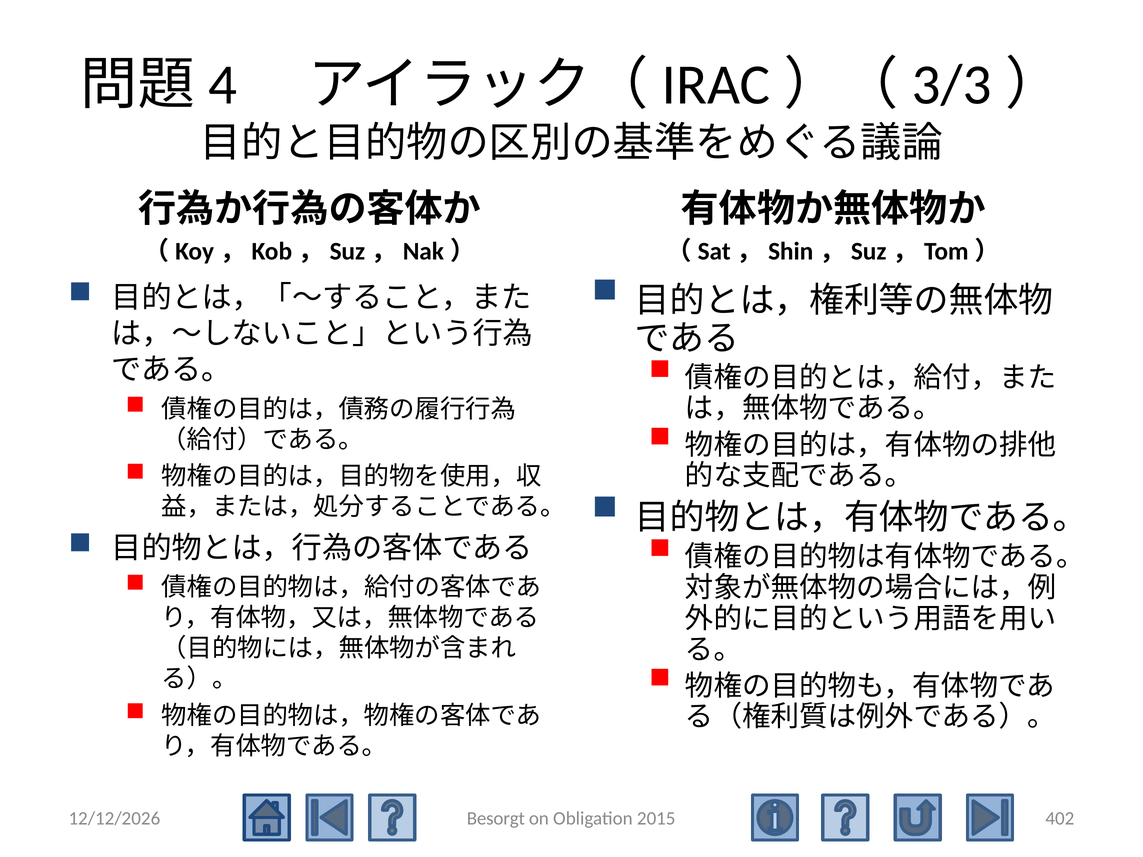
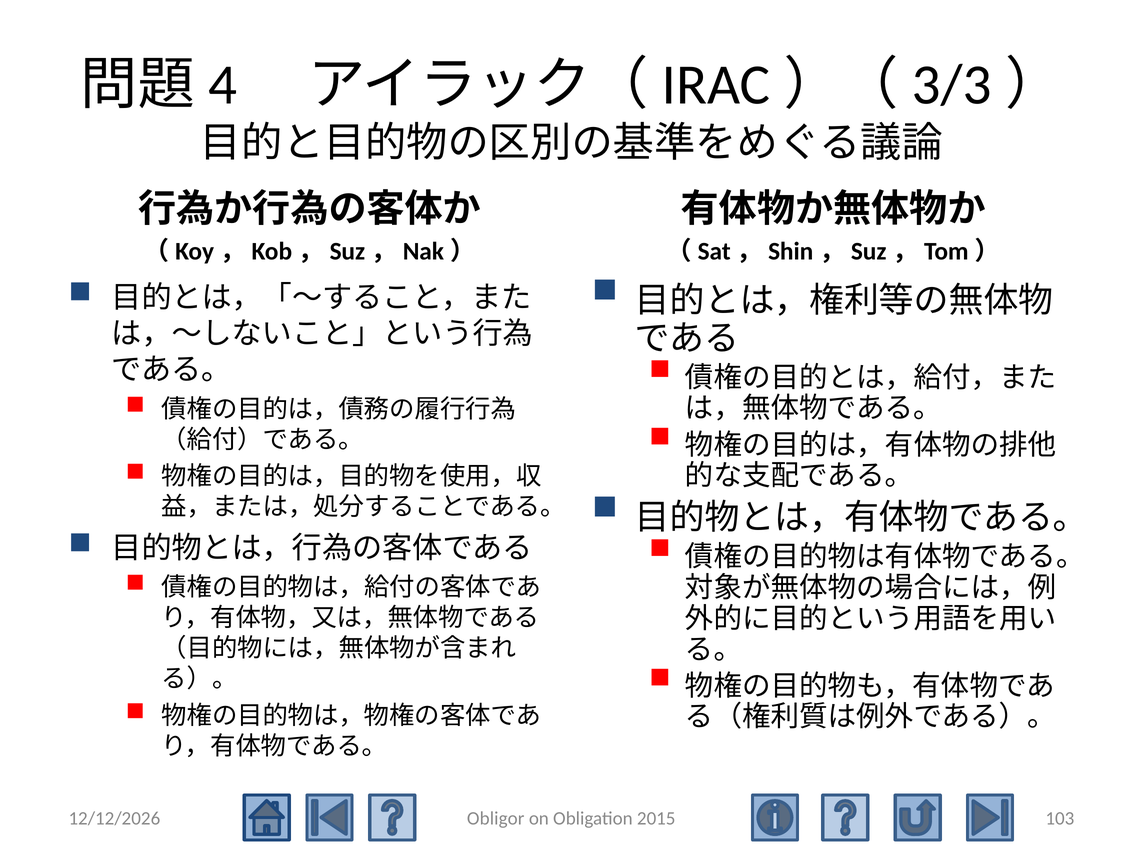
Besorgt: Besorgt -> Obligor (496, 819)
402: 402 -> 103 (1060, 818)
